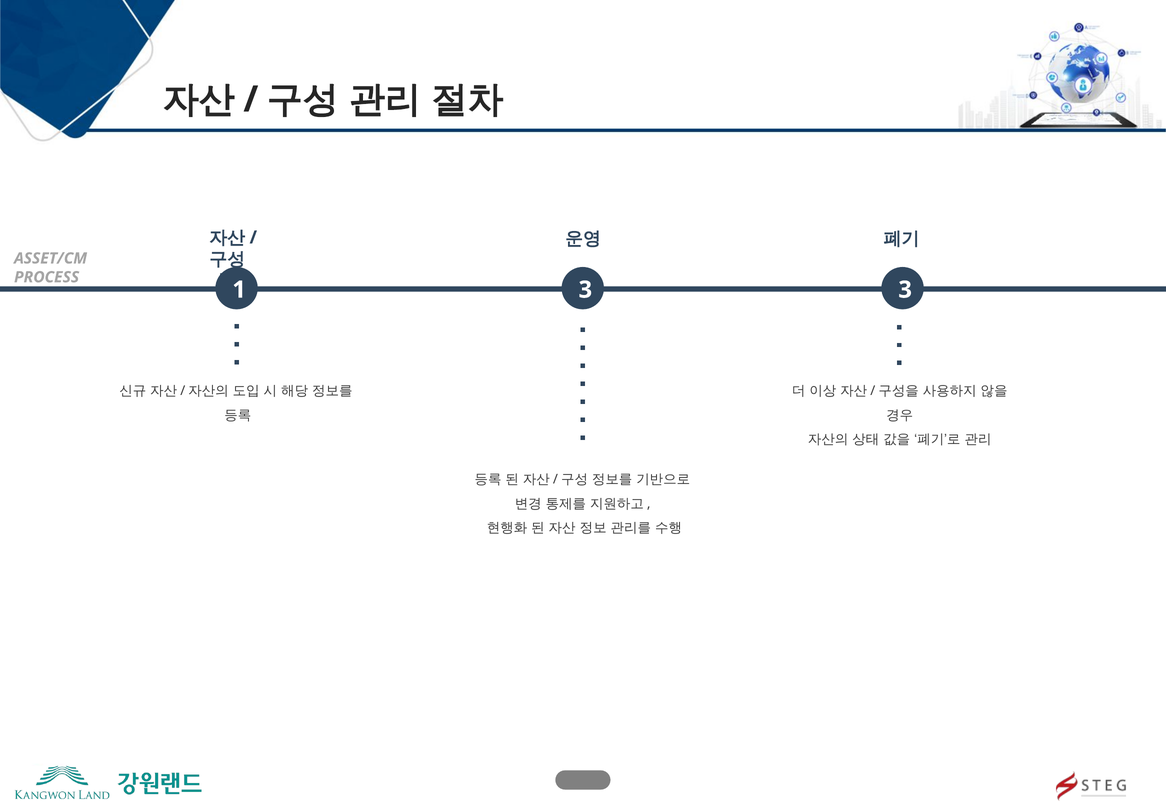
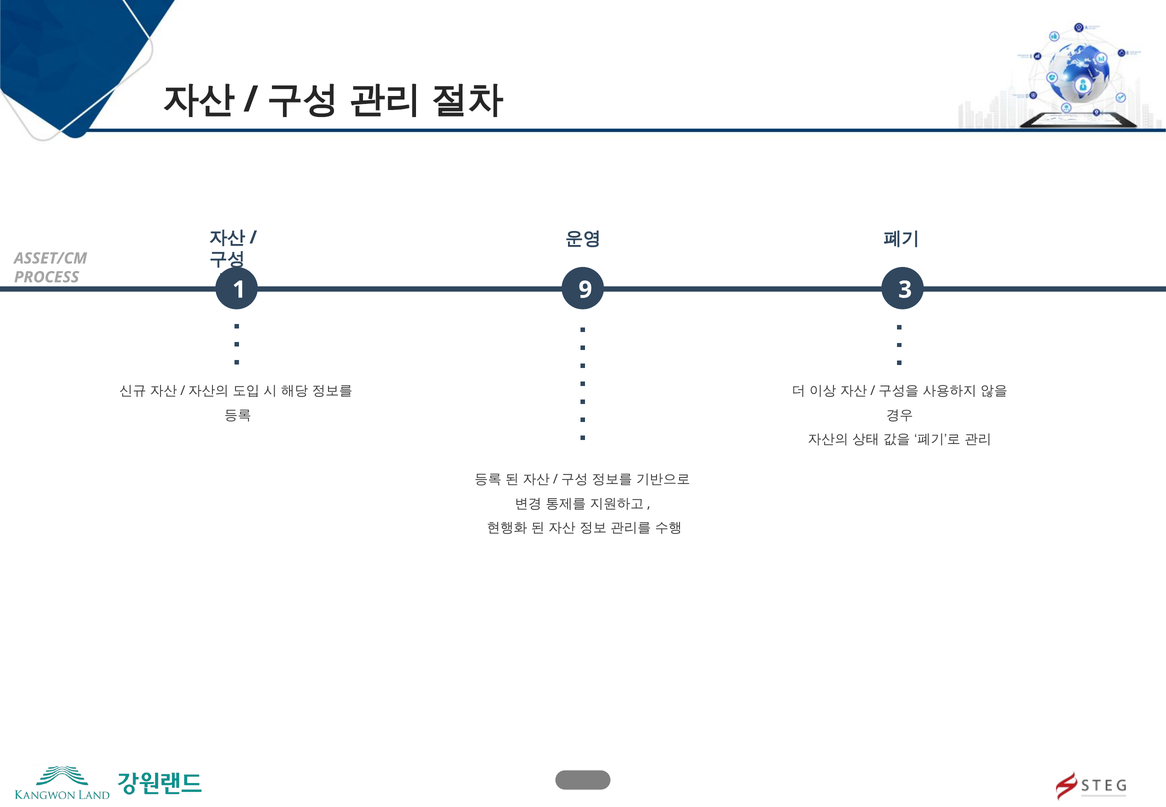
1 3: 3 -> 9 (585, 290)
